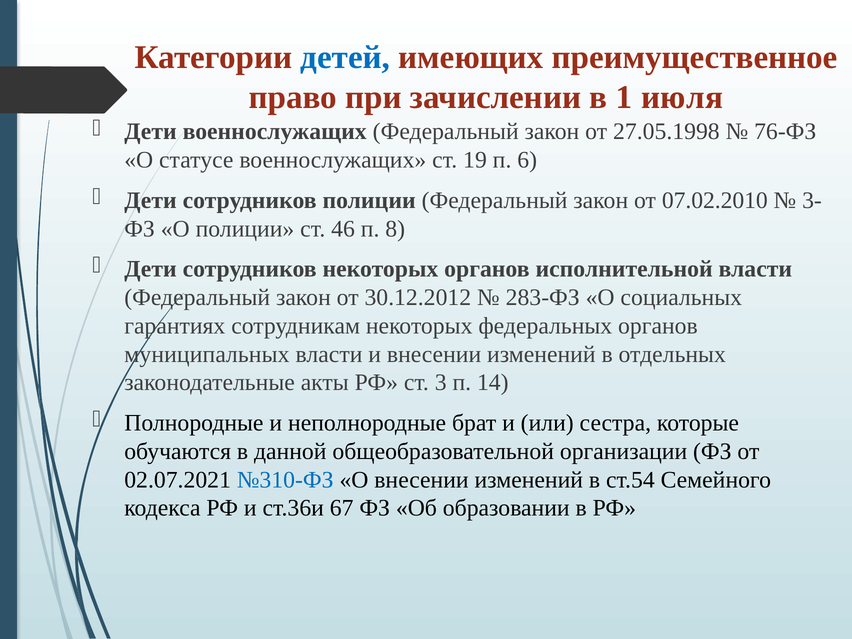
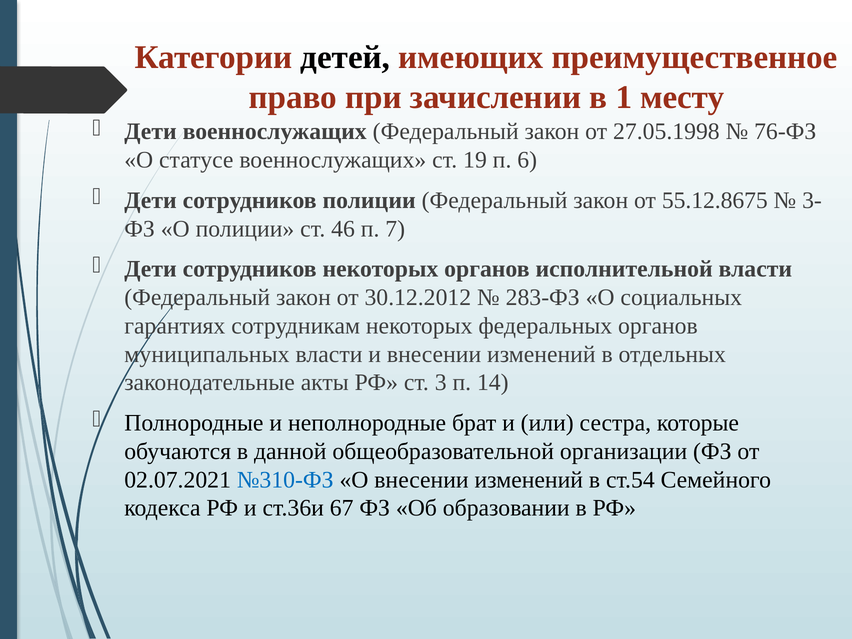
детей colour: blue -> black (345, 58)
июля: июля -> месту (682, 97)
07.02.2010: 07.02.2010 -> 55.12.8675 (715, 200)
8: 8 -> 7 (395, 229)
